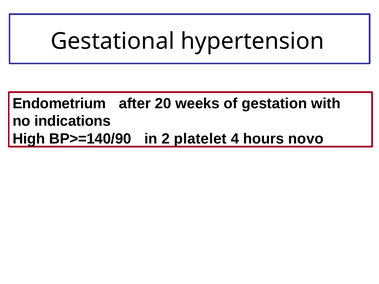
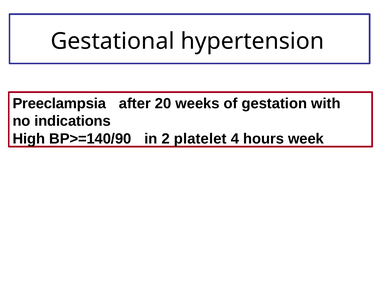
Endometrium: Endometrium -> Preeclampsia (59, 104)
novo: novo -> week (306, 139)
